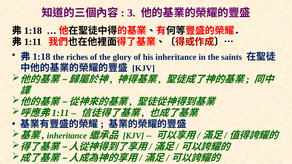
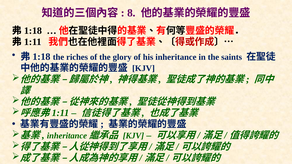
3: 3 -> 8 (131, 13)
